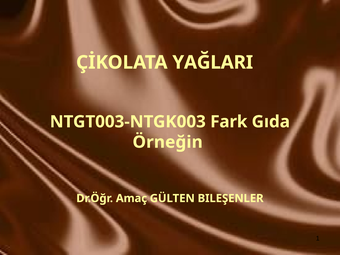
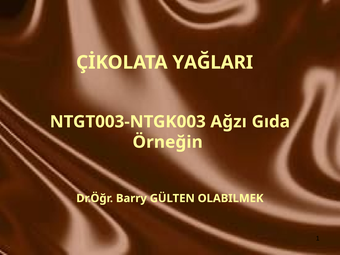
Fark: Fark -> Ağzı (229, 122)
Amaç: Amaç -> Barry (131, 198)
BILEŞENLER: BILEŞENLER -> OLABILMEK (231, 198)
